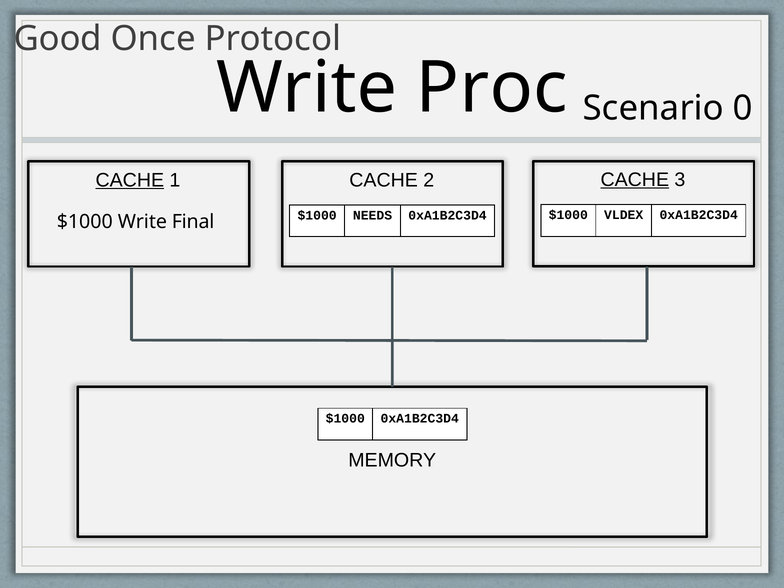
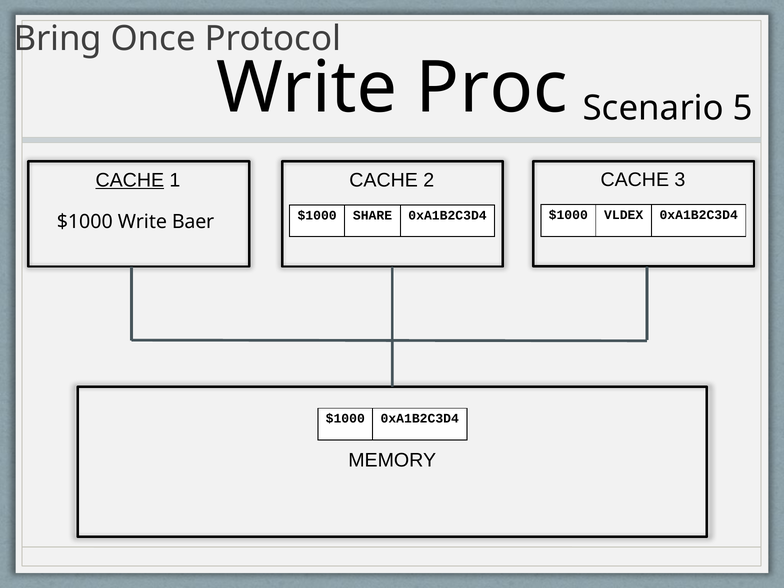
Good: Good -> Bring (58, 39)
0: 0 -> 5 (743, 108)
CACHE underline: present -> none (635, 180)
NEEDS: NEEDS -> SHARE (373, 215)
Final: Final -> Baer (193, 222)
